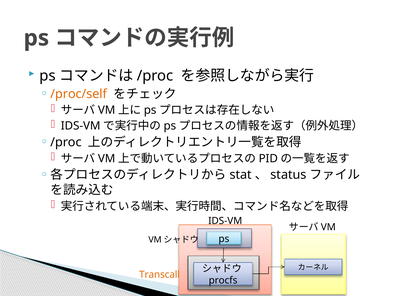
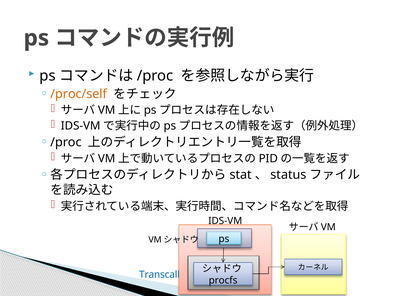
Transcall colour: orange -> blue (160, 275)
